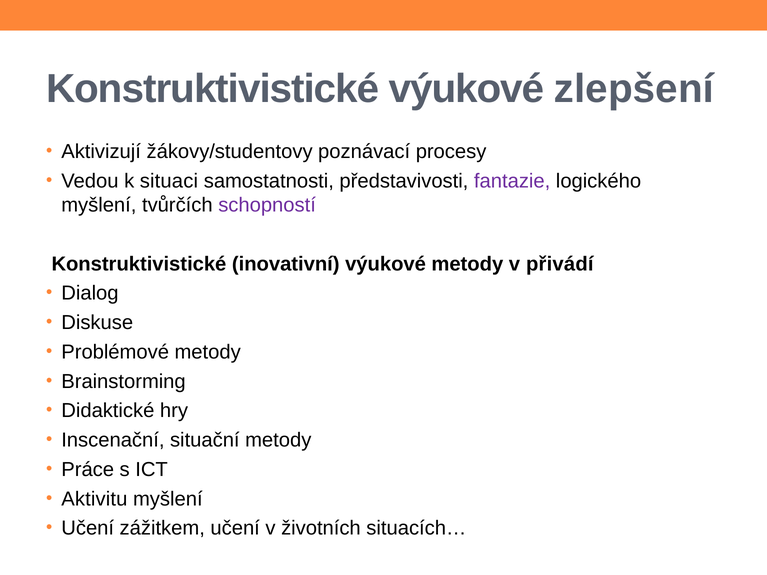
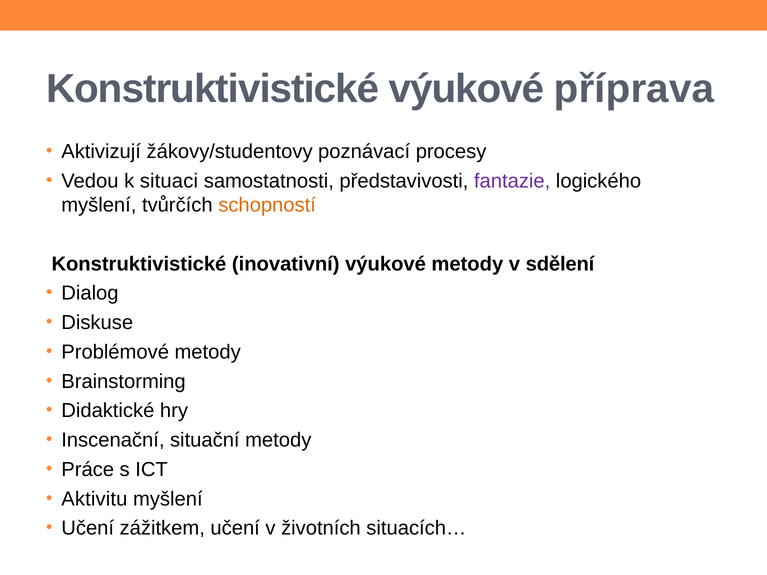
zlepšení: zlepšení -> příprava (634, 89)
schopností colour: purple -> orange (267, 205)
přivádí: přivádí -> sdělení (560, 264)
